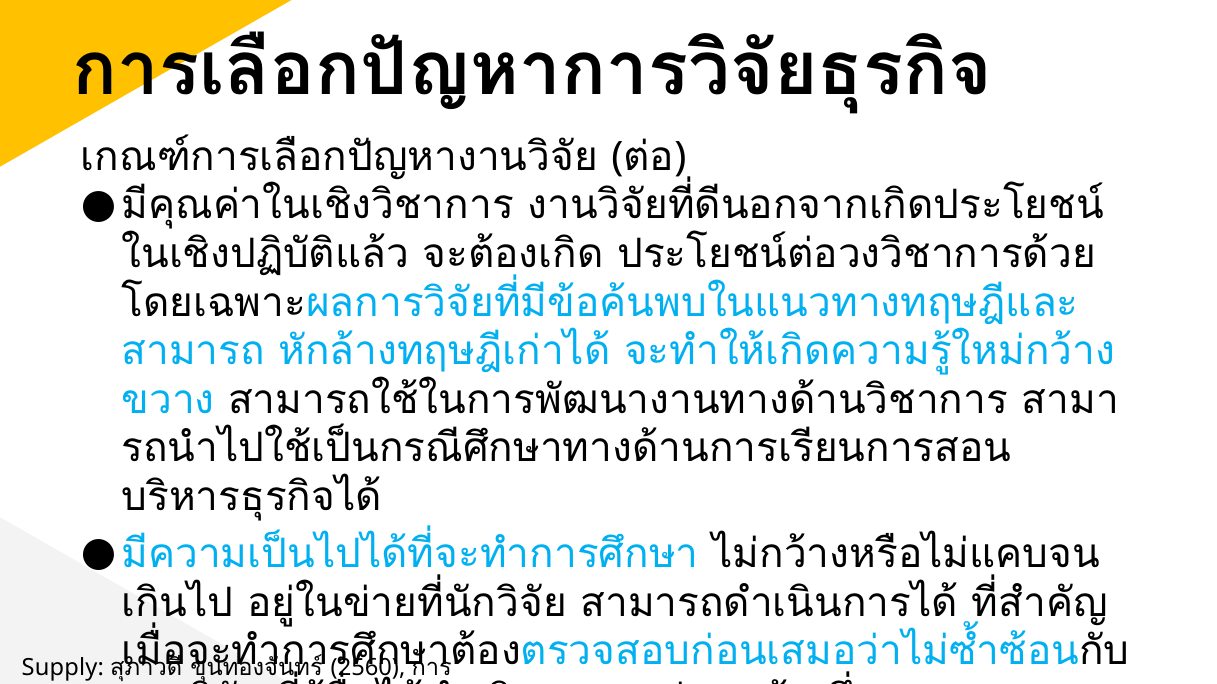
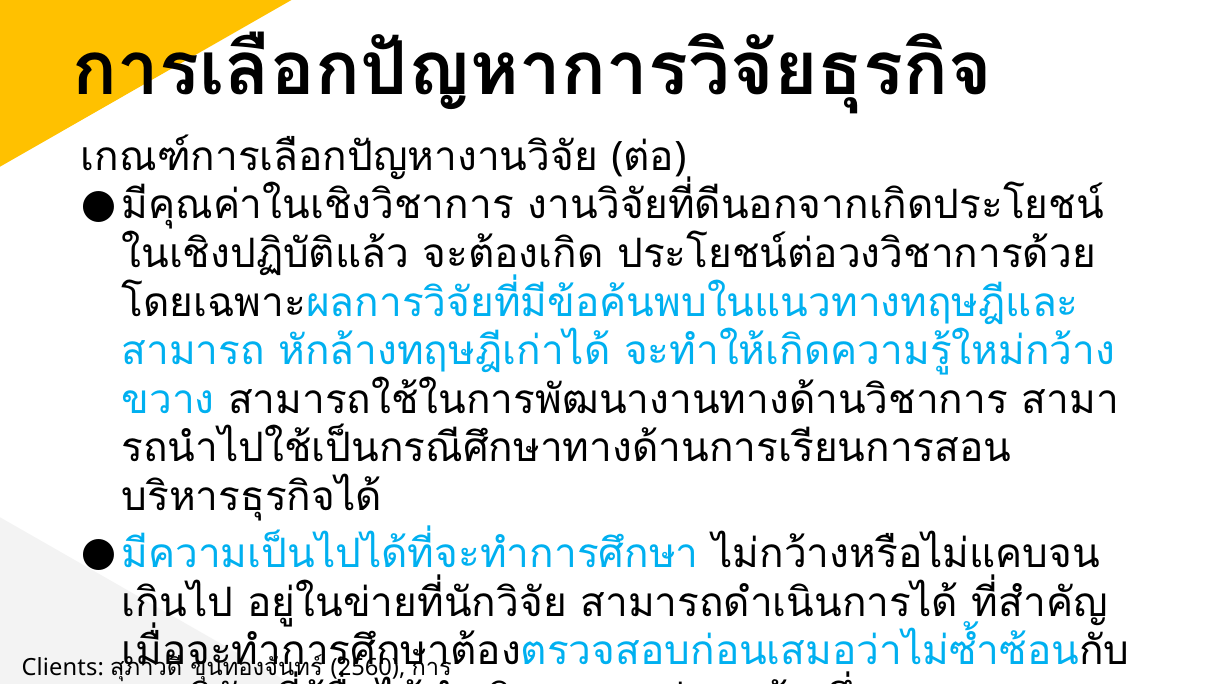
Supply: Supply -> Clients (63, 669)
